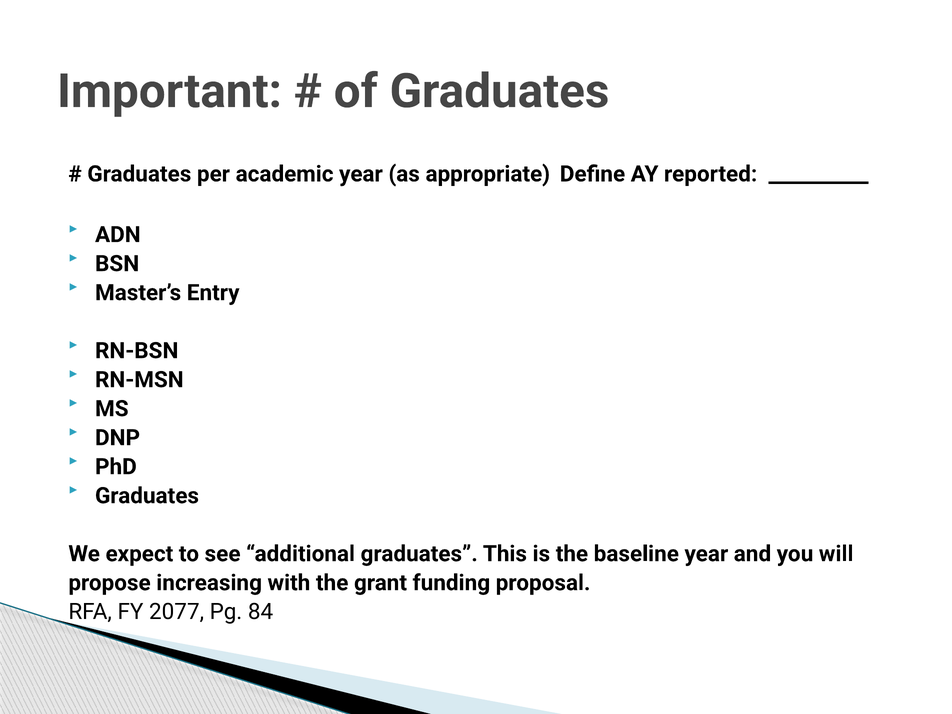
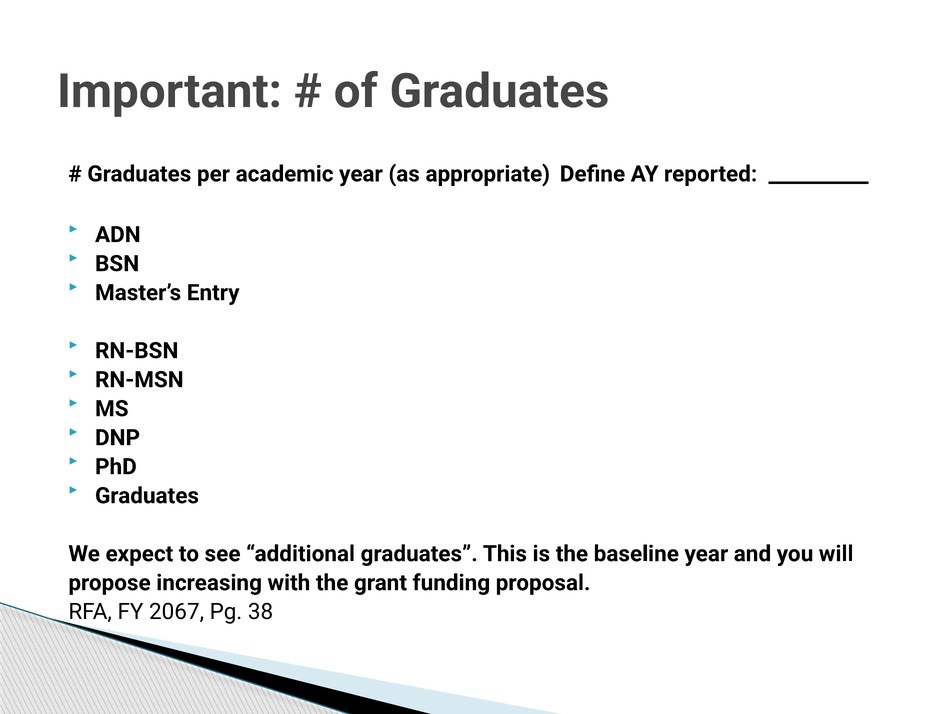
2077: 2077 -> 2067 (177, 612)
84: 84 -> 38 (261, 612)
